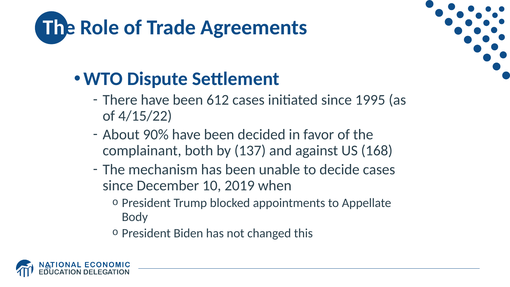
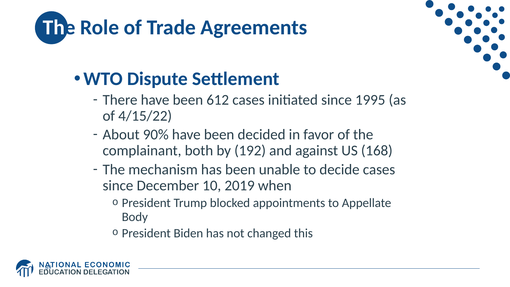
137: 137 -> 192 (250, 151)
